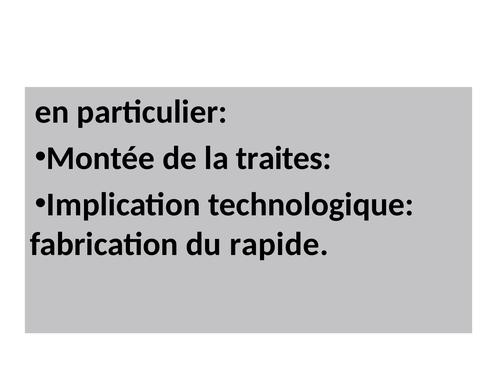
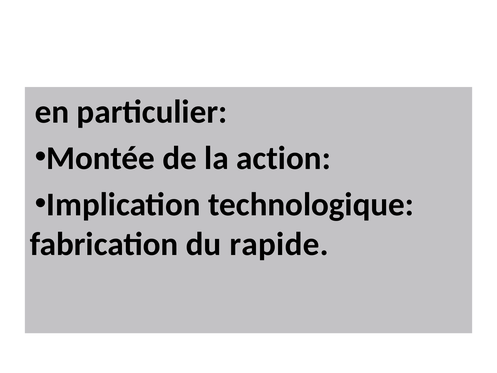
traites: traites -> action (284, 158)
